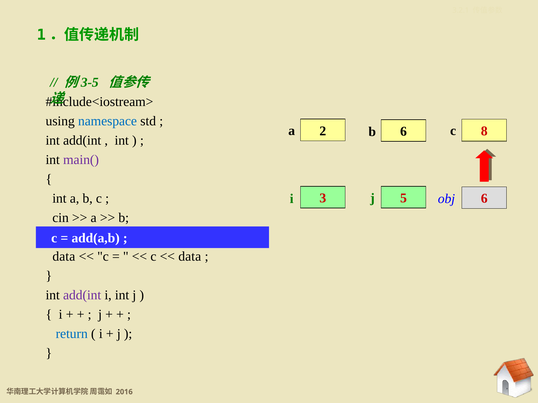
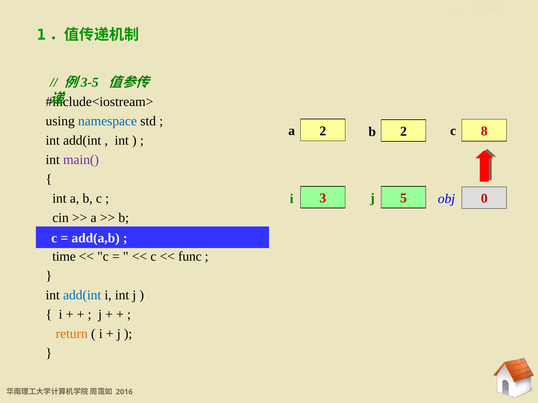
2 6: 6 -> 2 (404, 132)
obj 6: 6 -> 0 (484, 199)
data: data -> time (64, 257)
data: data -> func (190, 257)
add(int colour: purple -> blue (82, 296)
return colour: blue -> orange (72, 334)
